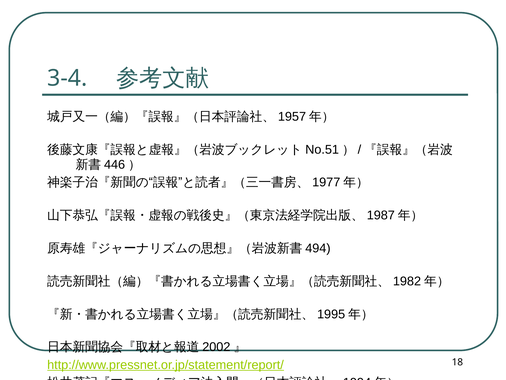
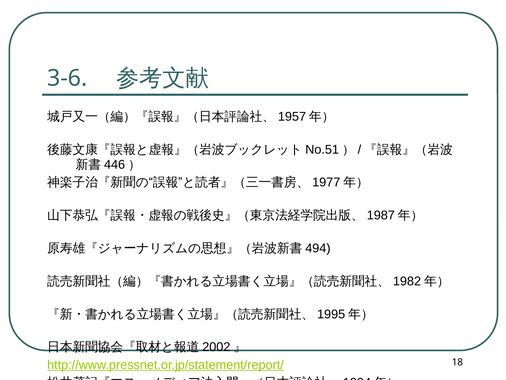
3-4: 3-4 -> 3-6 (67, 78)
